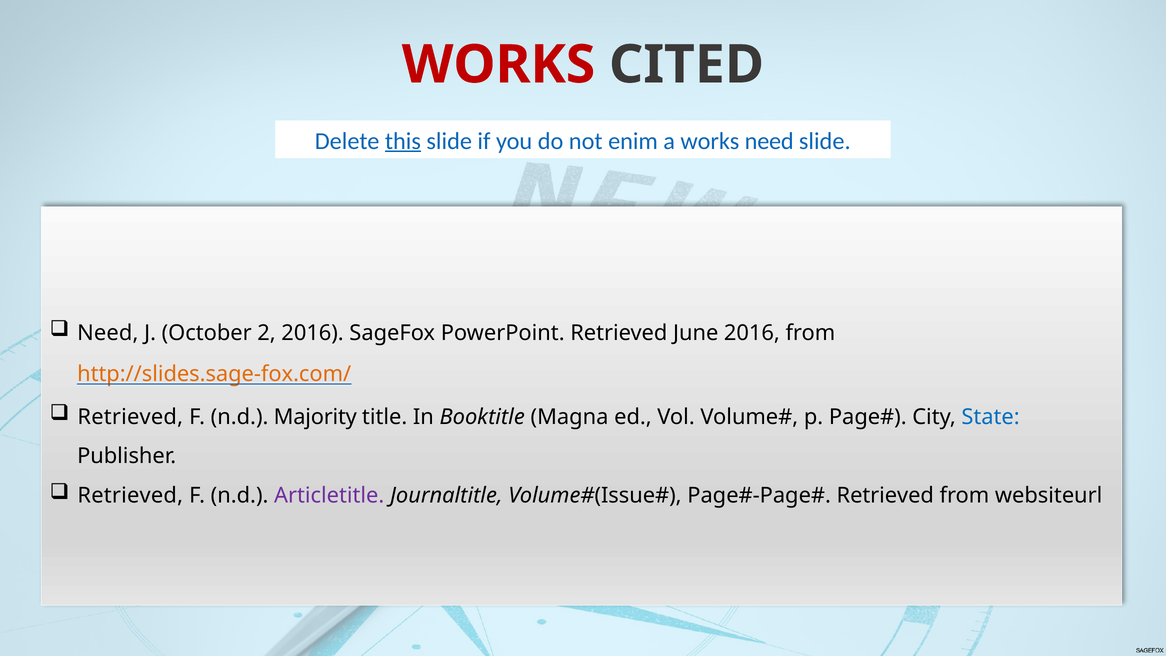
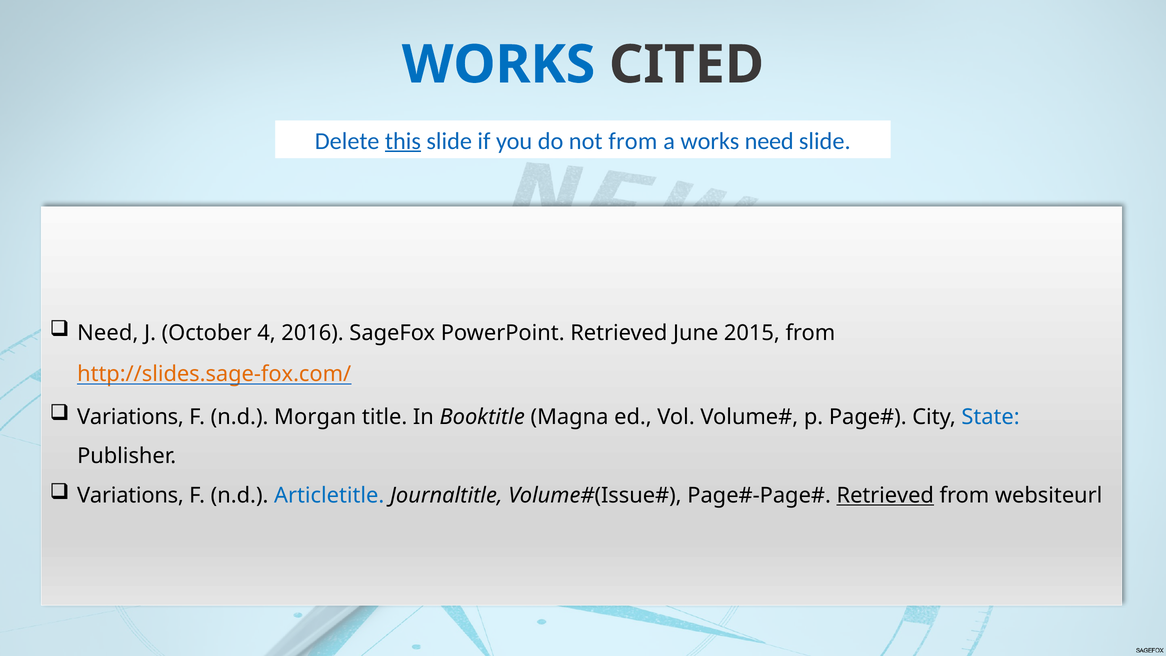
WORKS colour: red -> blue (499, 65)
not enim: enim -> from (633, 141)
2: 2 -> 4 (267, 333)
June 2016: 2016 -> 2015 (752, 333)
Retrieved: Retrieved -> Variations (130, 417)
Majority: Majority -> Morgan (315, 417)
Retrieved: Retrieved -> Variations (130, 495)
Articletitle colour: purple -> blue (329, 495)
Retrieved underline: none -> present (885, 495)
